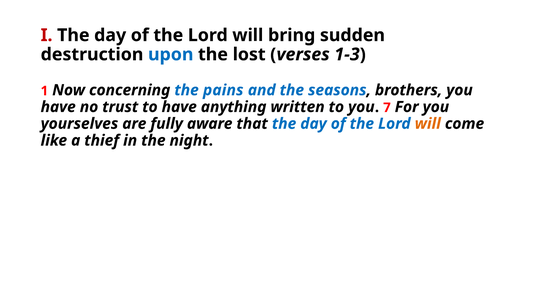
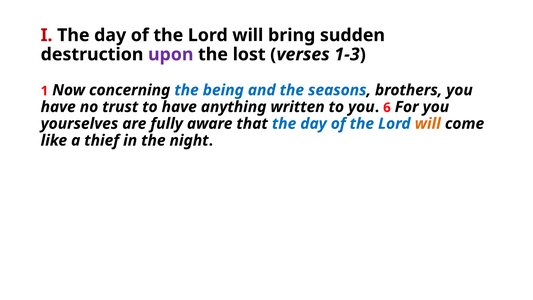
upon colour: blue -> purple (171, 54)
pains: pains -> being (223, 90)
7: 7 -> 6 (387, 108)
